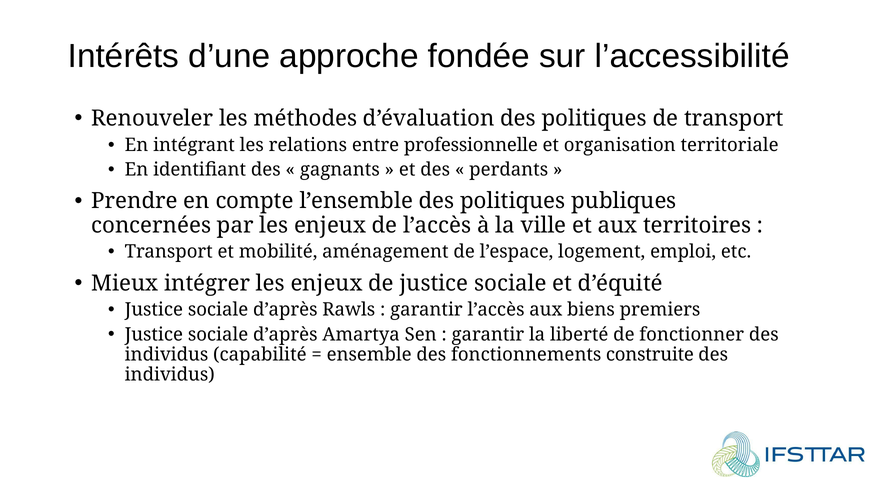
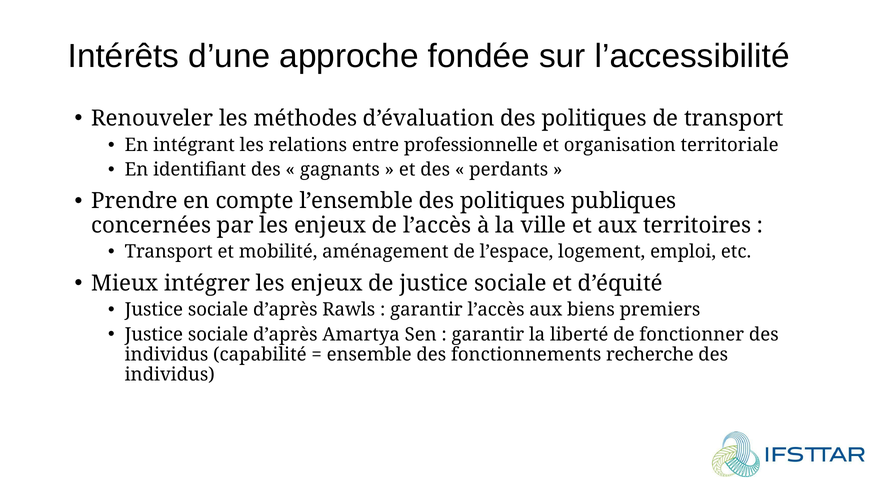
construite: construite -> recherche (650, 355)
